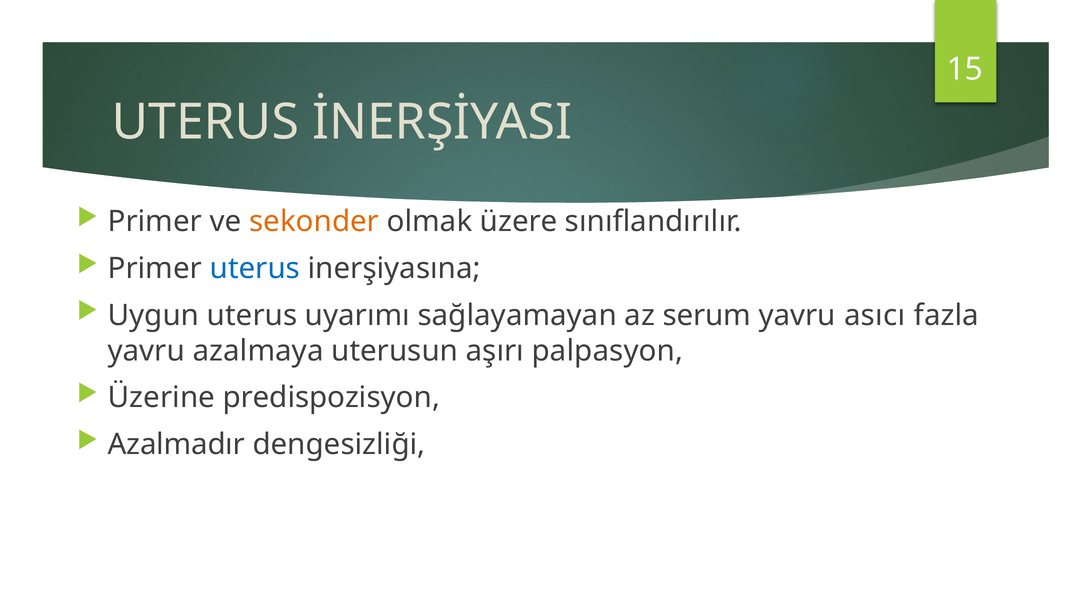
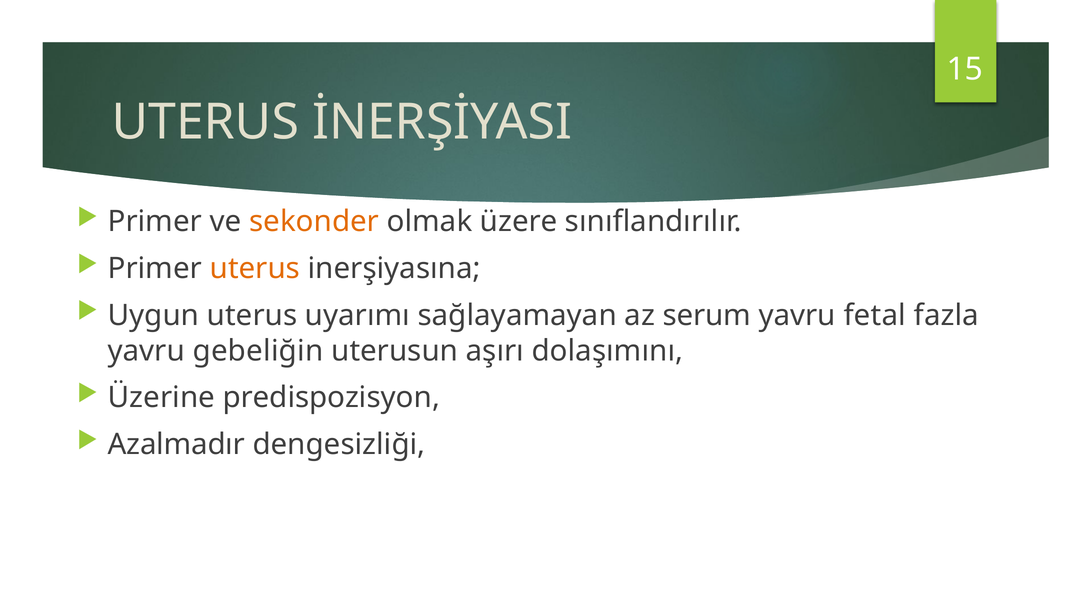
uterus colour: blue -> orange (255, 269)
asıcı: asıcı -> fetal (875, 316)
azalmaya: azalmaya -> gebeliğin (258, 351)
palpasyon: palpasyon -> dolaşımını (607, 351)
